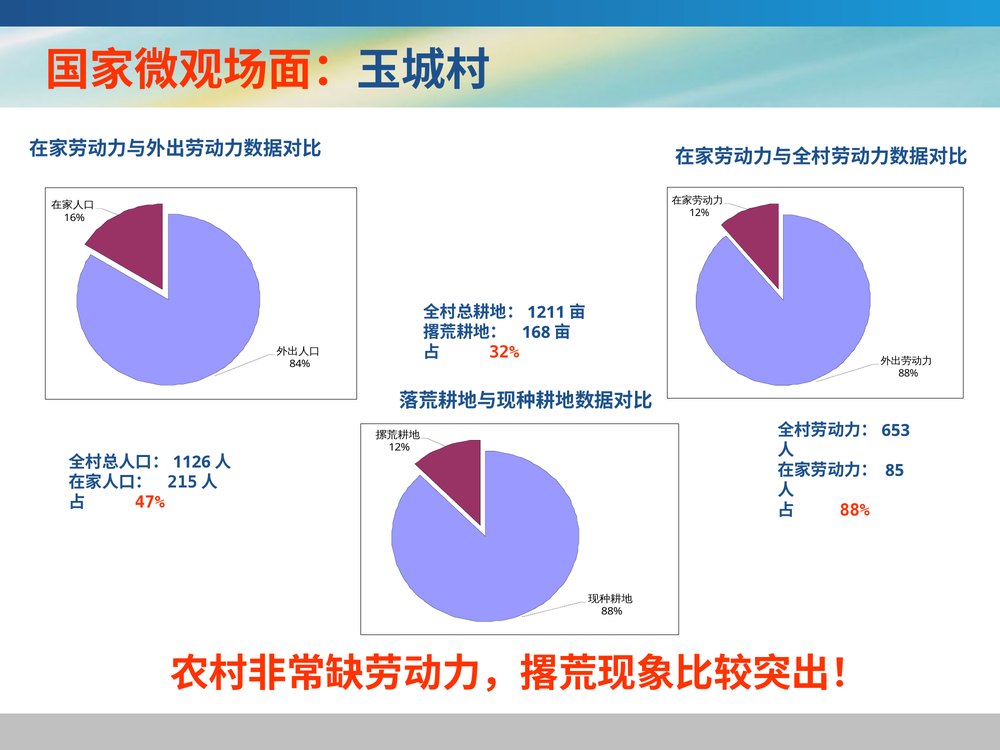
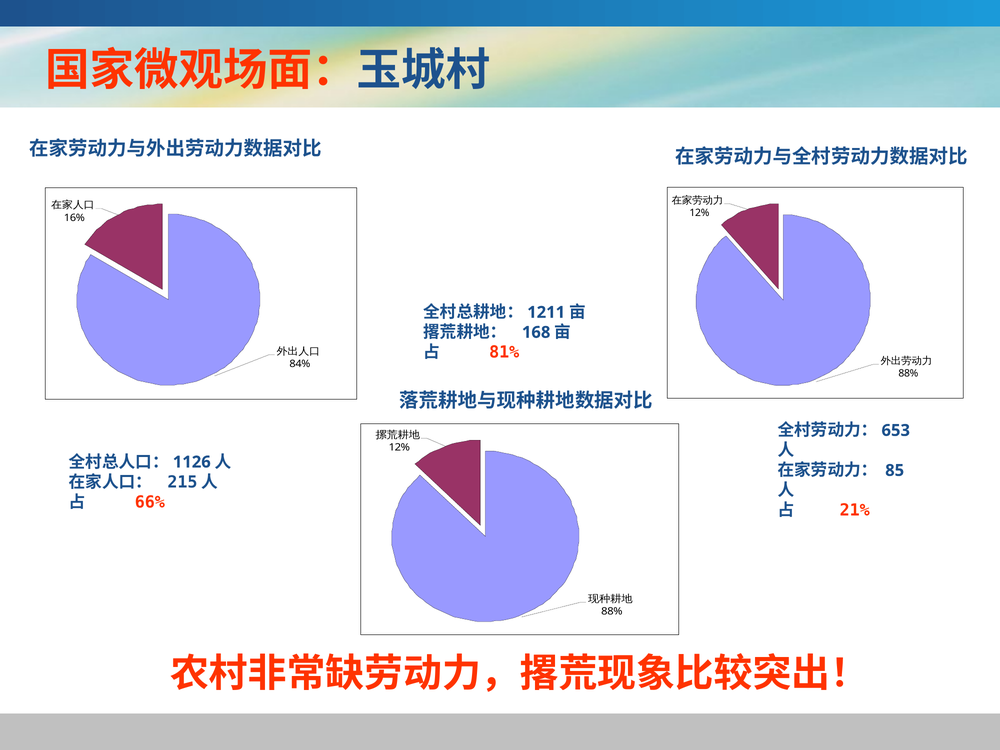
32%: 32% -> 81% (504, 352)
47%: 47% -> 66% (150, 502)
88%: 88% -> 21% (855, 510)
